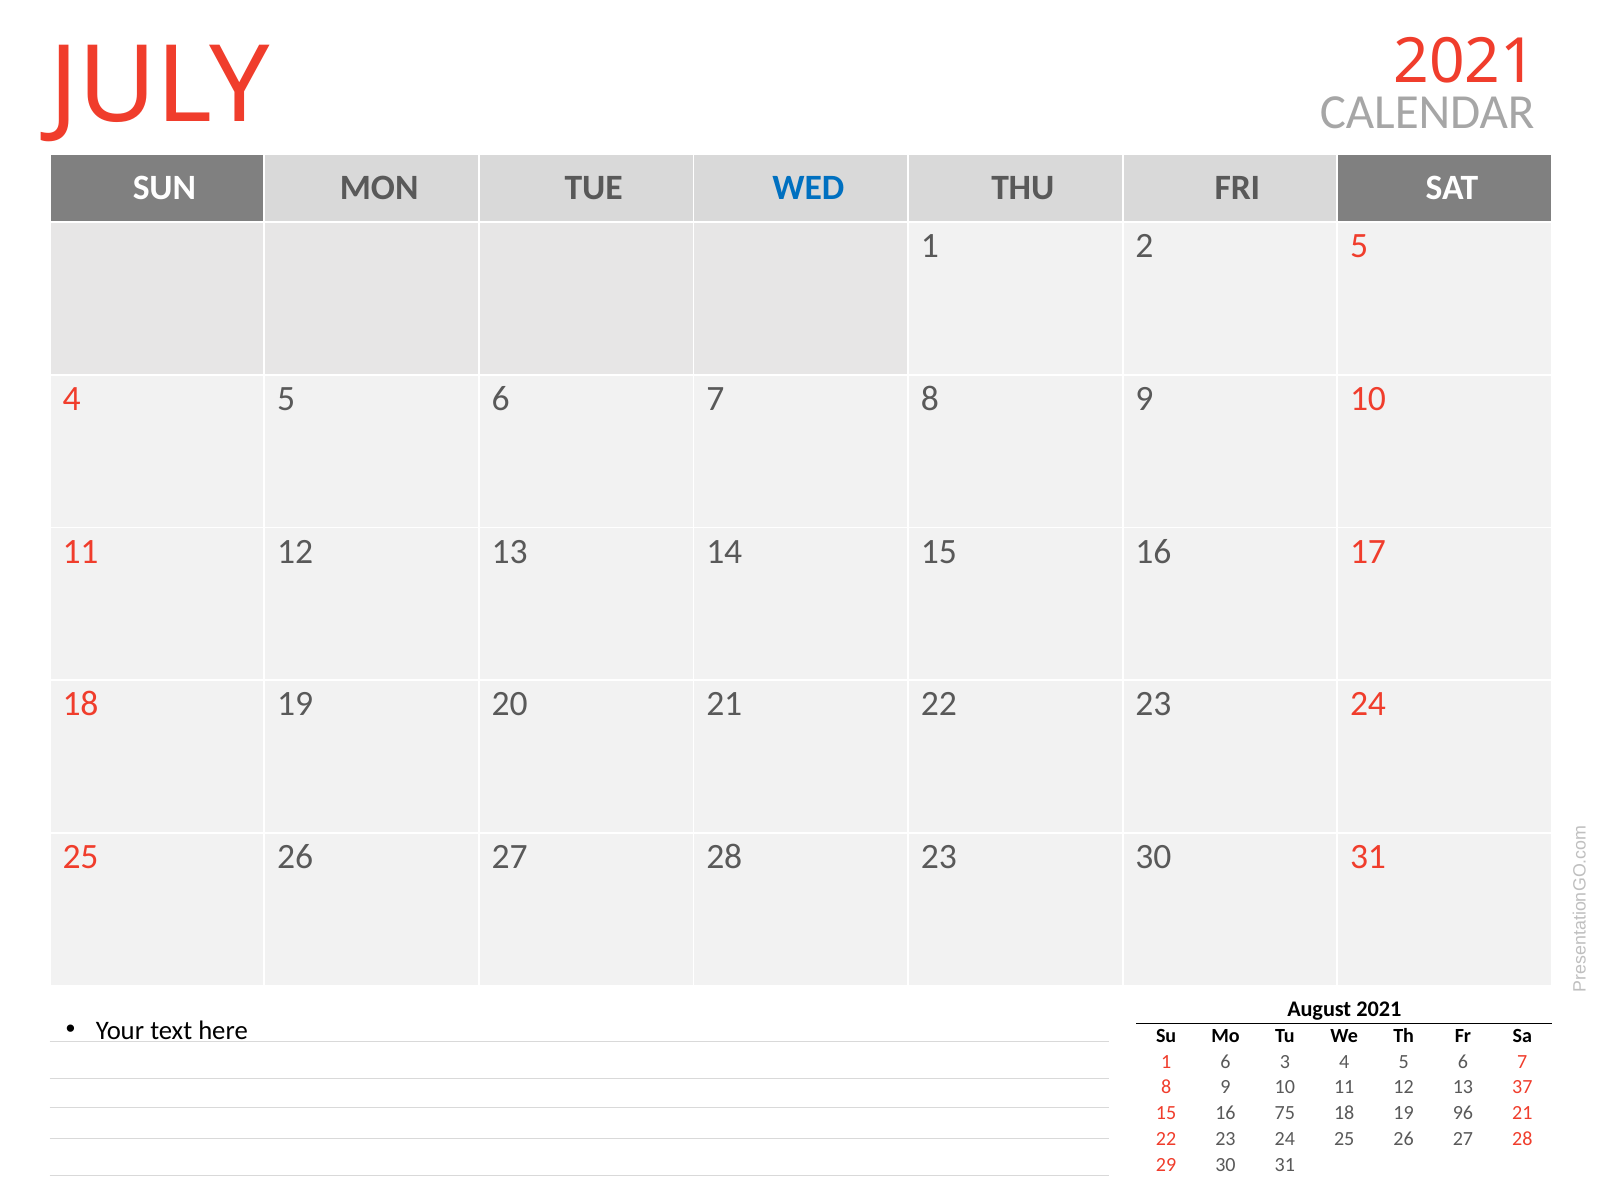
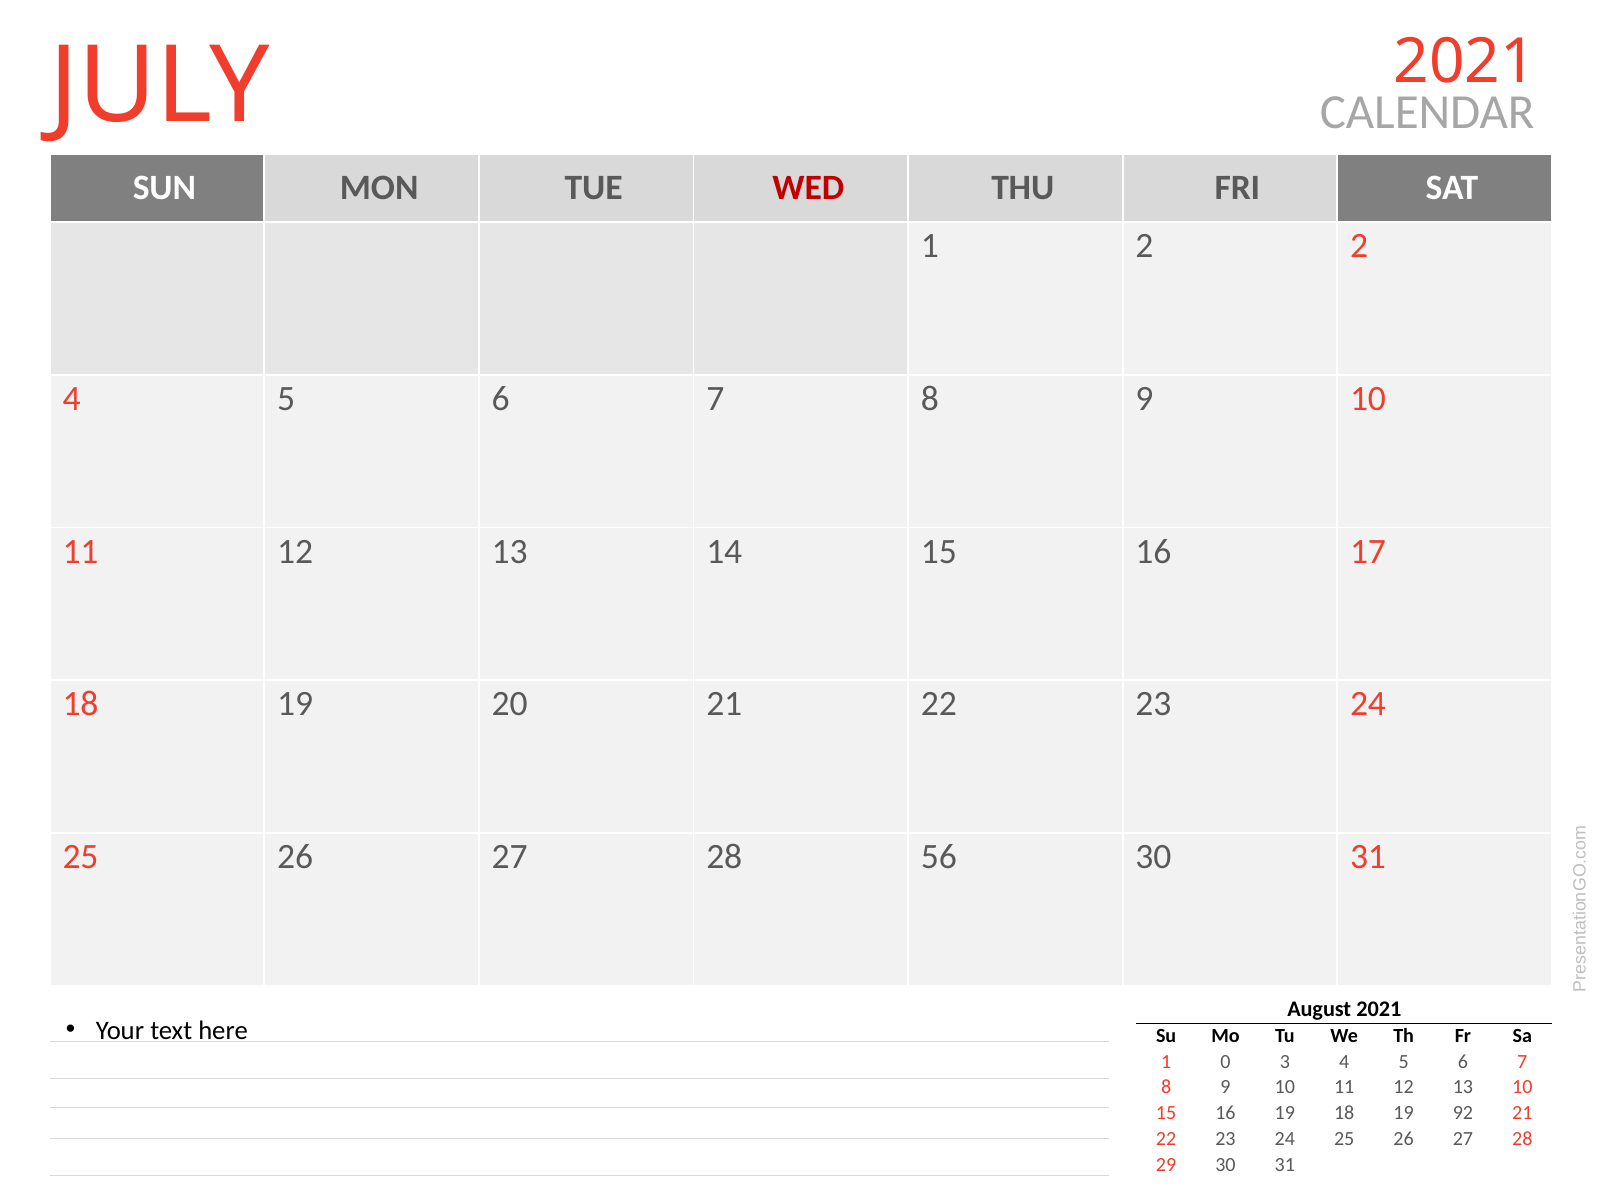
WED colour: blue -> red (808, 188)
2 5: 5 -> 2 (1359, 246)
28 23: 23 -> 56 (939, 857)
1 6: 6 -> 0 (1226, 1061)
13 37: 37 -> 10 (1522, 1087)
16 75: 75 -> 19 (1285, 1113)
96: 96 -> 92 (1463, 1113)
